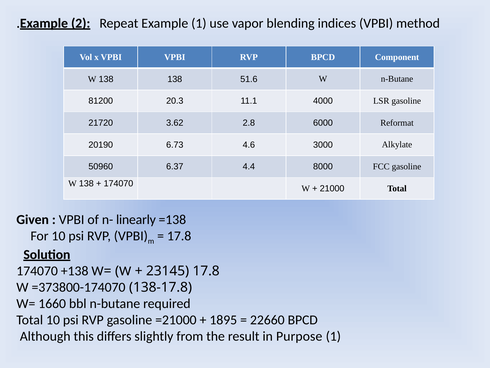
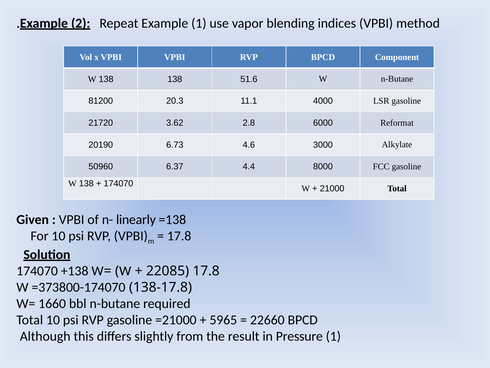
23145: 23145 -> 22085 (166, 271)
1895: 1895 -> 5965 (223, 320)
Purpose: Purpose -> Pressure (299, 336)
